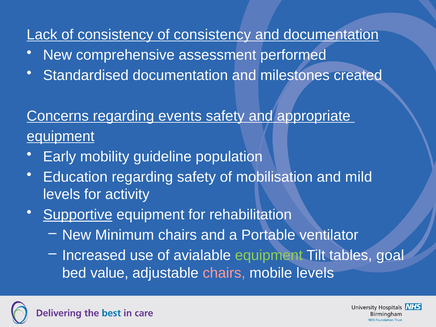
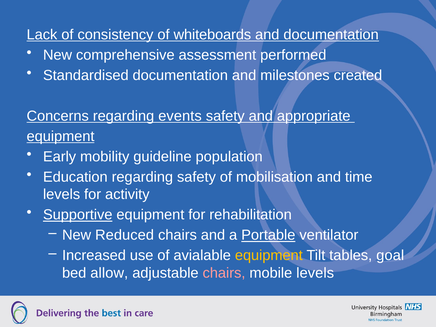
consistency of consistency: consistency -> whiteboards (212, 35)
mild: mild -> time (359, 177)
Minimum: Minimum -> Reduced (125, 235)
Portable underline: none -> present (268, 235)
equipment colour: light green -> yellow (269, 255)
value: value -> allow (109, 273)
